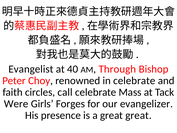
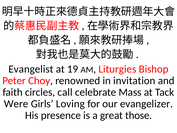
40: 40 -> 19 (73, 69)
Through: Through -> Liturgies (117, 69)
in celebrate: celebrate -> invitation (134, 80)
Forges: Forges -> Loving (70, 104)
great great: great -> those (139, 115)
